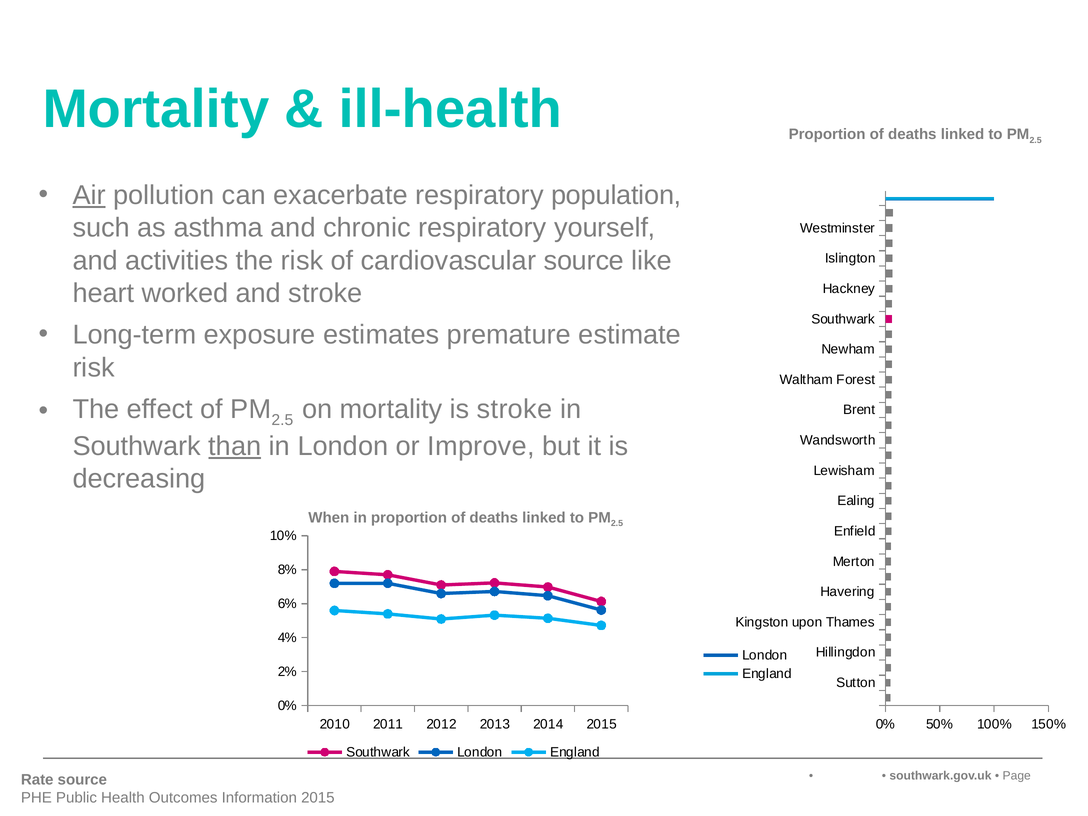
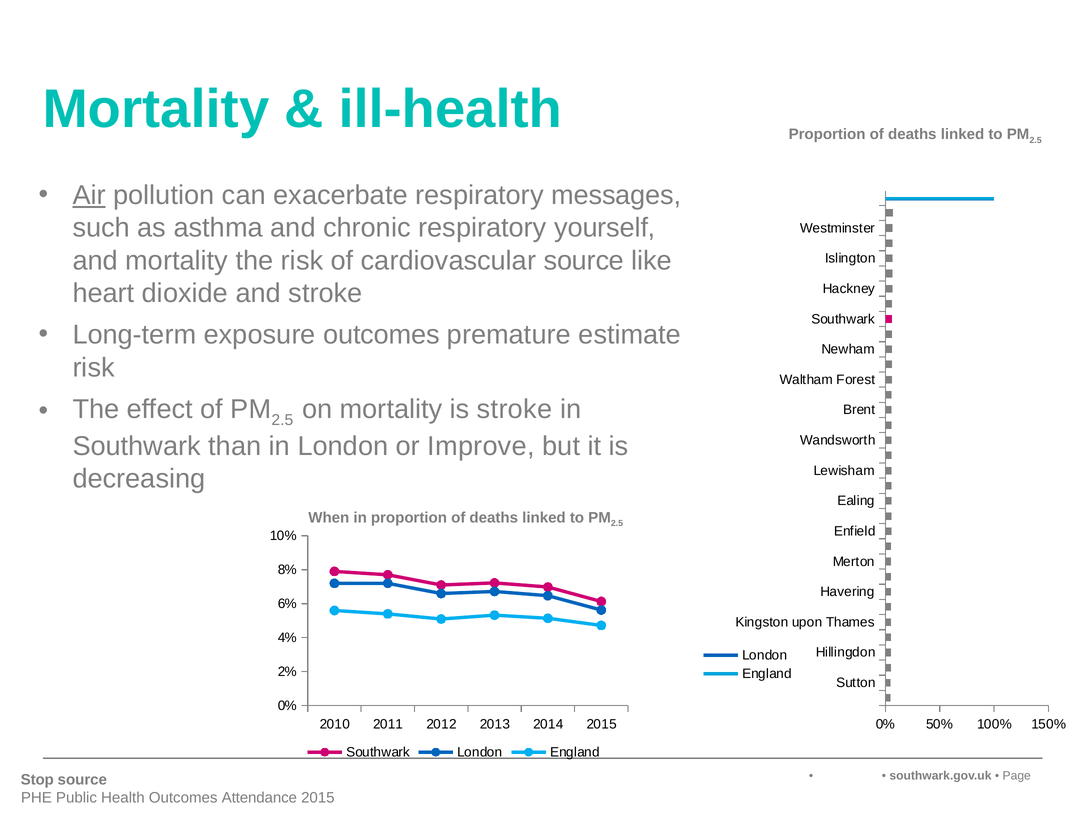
population: population -> messages (616, 195)
and activities: activities -> mortality (177, 261)
worked: worked -> dioxide (185, 293)
exposure estimates: estimates -> outcomes (381, 335)
than underline: present -> none (235, 446)
Rate: Rate -> Stop (37, 780)
Information: Information -> Attendance (259, 798)
